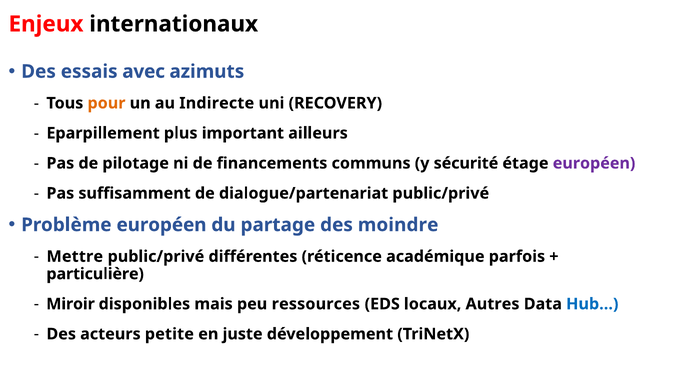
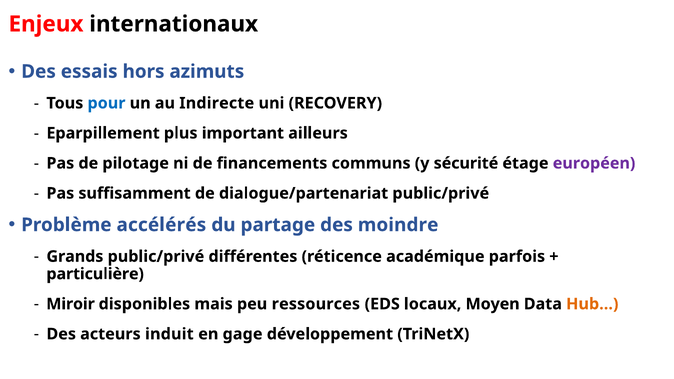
avec: avec -> hors (144, 72)
pour colour: orange -> blue (106, 103)
Problème européen: européen -> accélérés (161, 225)
Mettre: Mettre -> Grands (75, 257)
Autres: Autres -> Moyen (493, 304)
Hub… colour: blue -> orange (592, 304)
petite: petite -> induit (169, 334)
juste: juste -> gage (243, 334)
